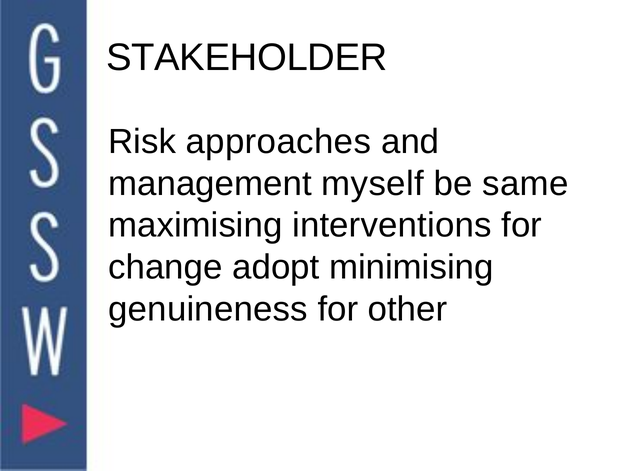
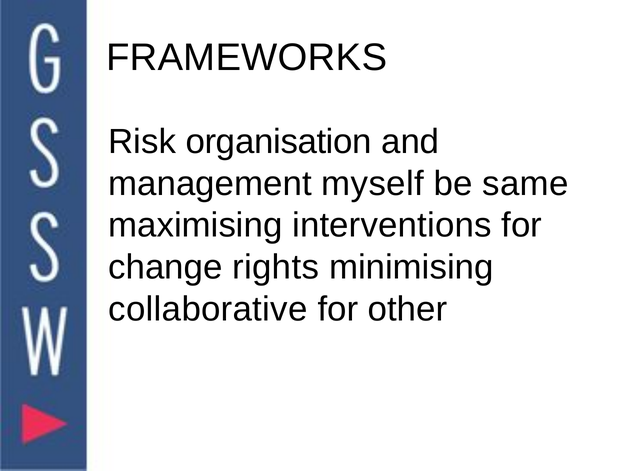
STAKEHOLDER: STAKEHOLDER -> FRAMEWORKS (247, 58)
approaches: approaches -> organisation (279, 142)
adopt: adopt -> rights (276, 267)
genuineness: genuineness -> collaborative (208, 309)
